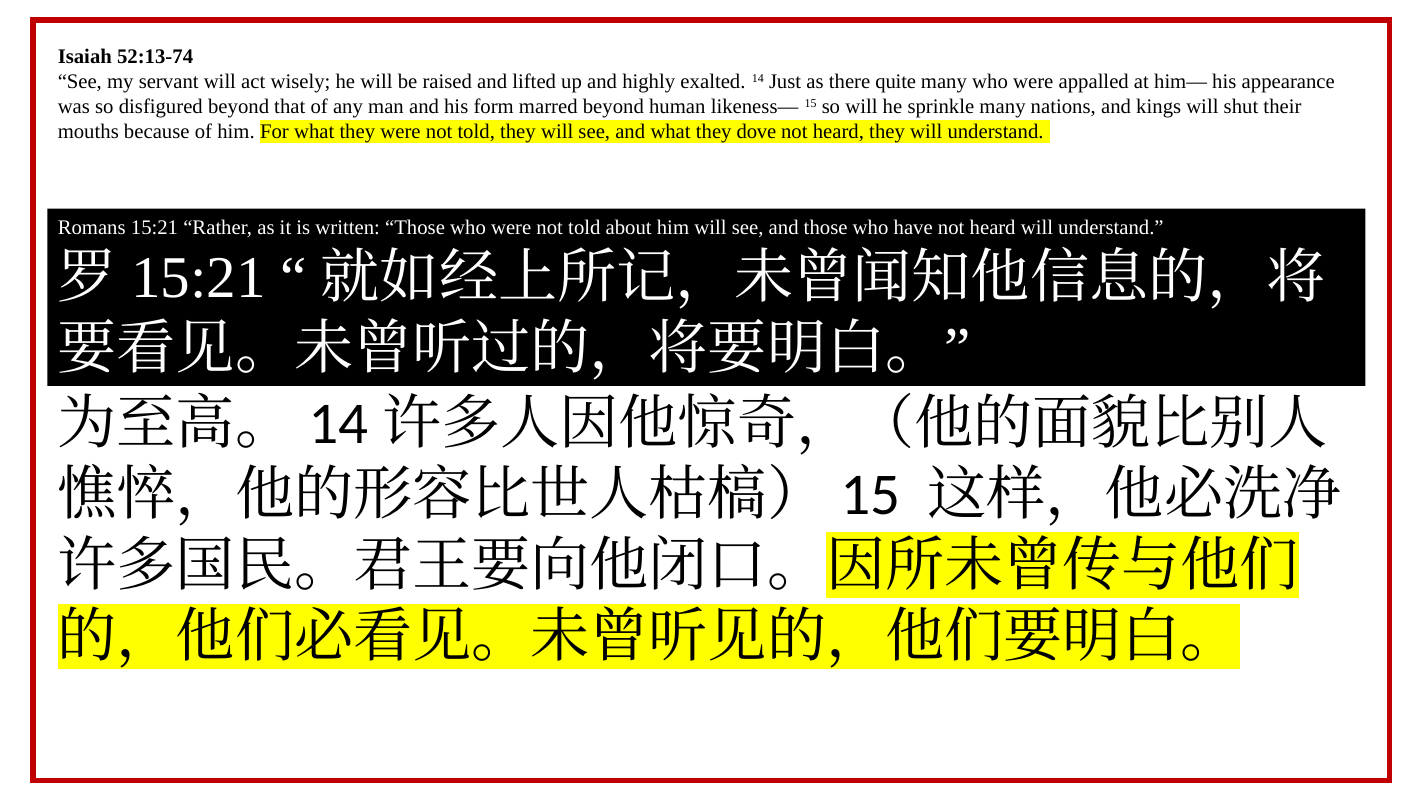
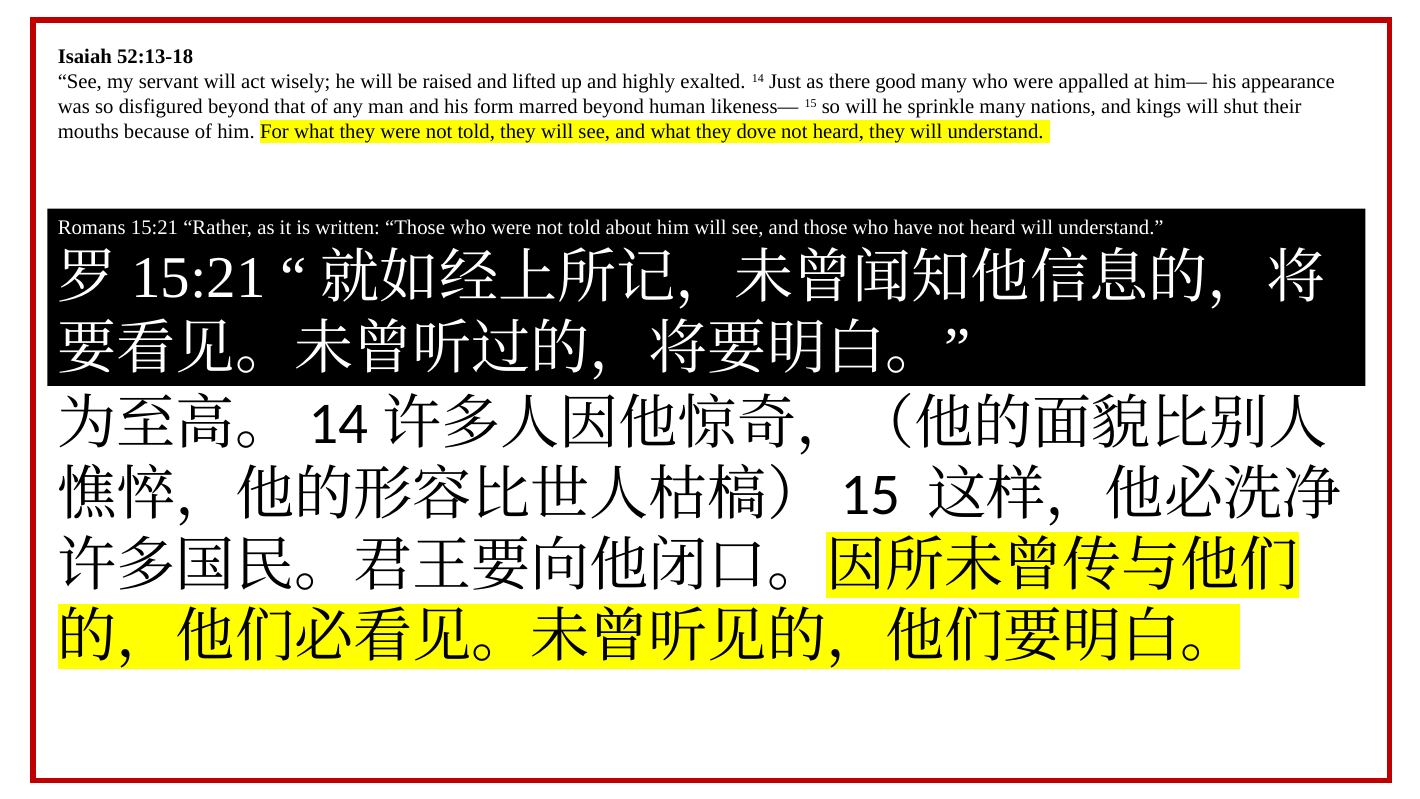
52:13-74: 52:13-74 -> 52:13-18 (155, 57)
quite: quite -> good (896, 82)
